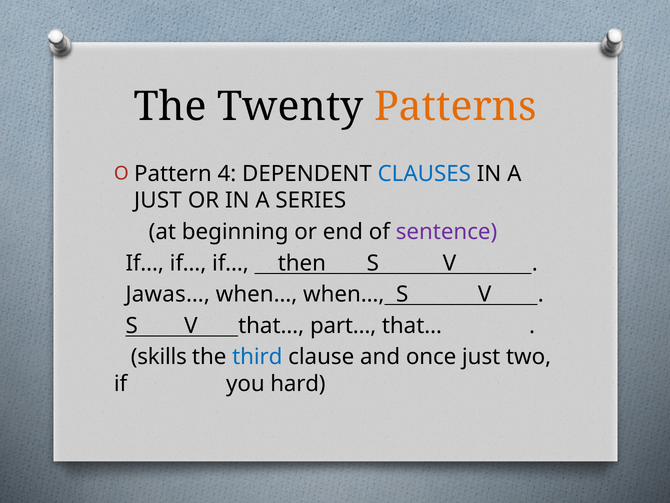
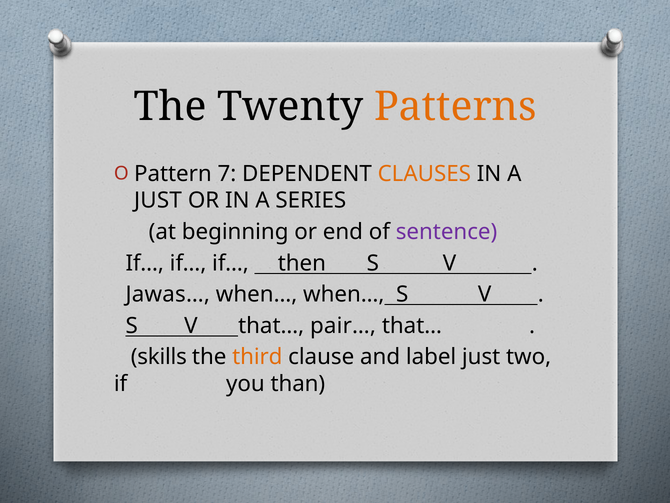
4: 4 -> 7 (227, 174)
CLAUSES colour: blue -> orange (424, 174)
part…: part… -> pair… (343, 325)
third colour: blue -> orange (257, 357)
once: once -> label (431, 357)
hard: hard -> than (298, 383)
